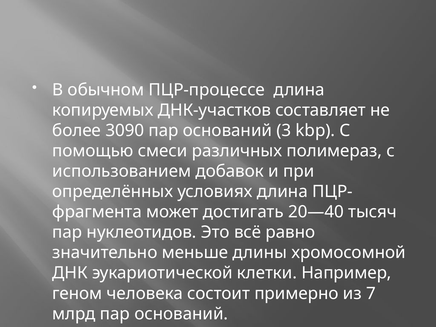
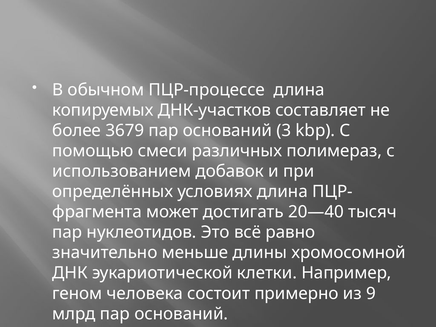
3090: 3090 -> 3679 (125, 131)
7: 7 -> 9 (371, 293)
